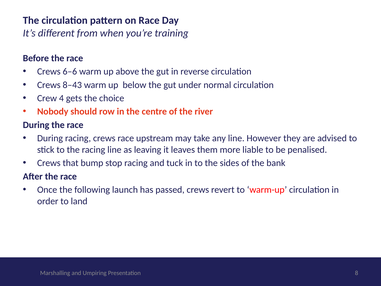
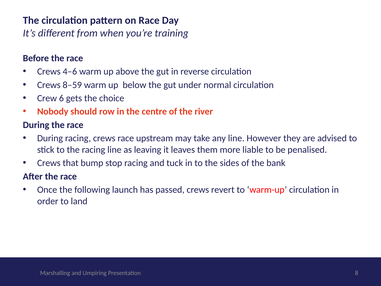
6–6: 6–6 -> 4–6 (70, 71)
8–43: 8–43 -> 8–59 (72, 85)
4: 4 -> 6 (61, 98)
